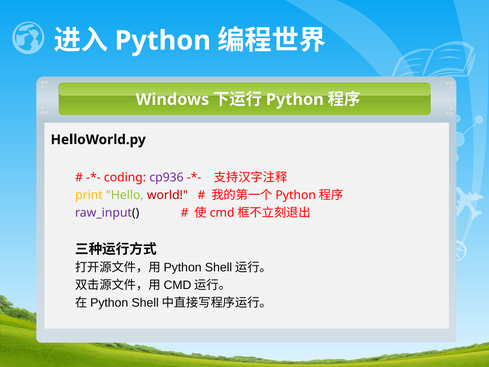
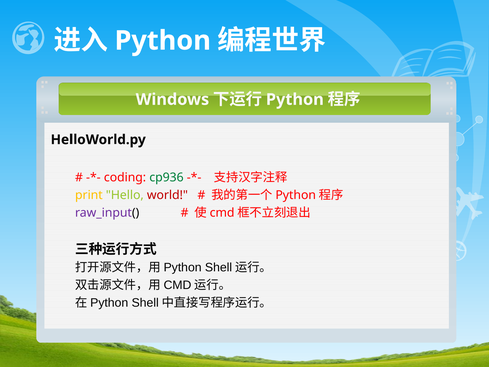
cp936 colour: purple -> green (166, 177)
